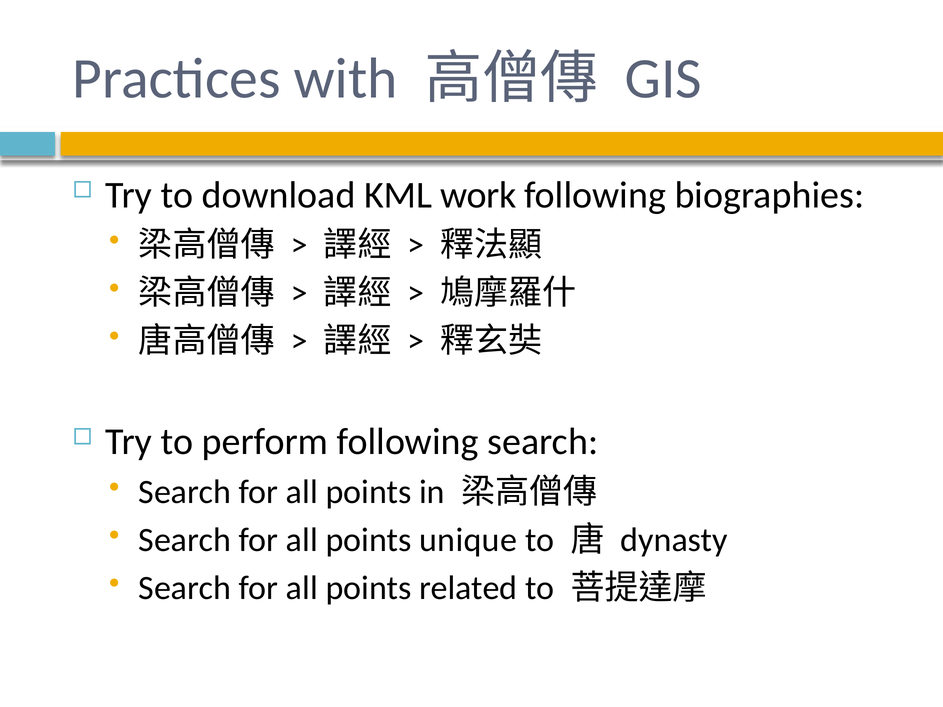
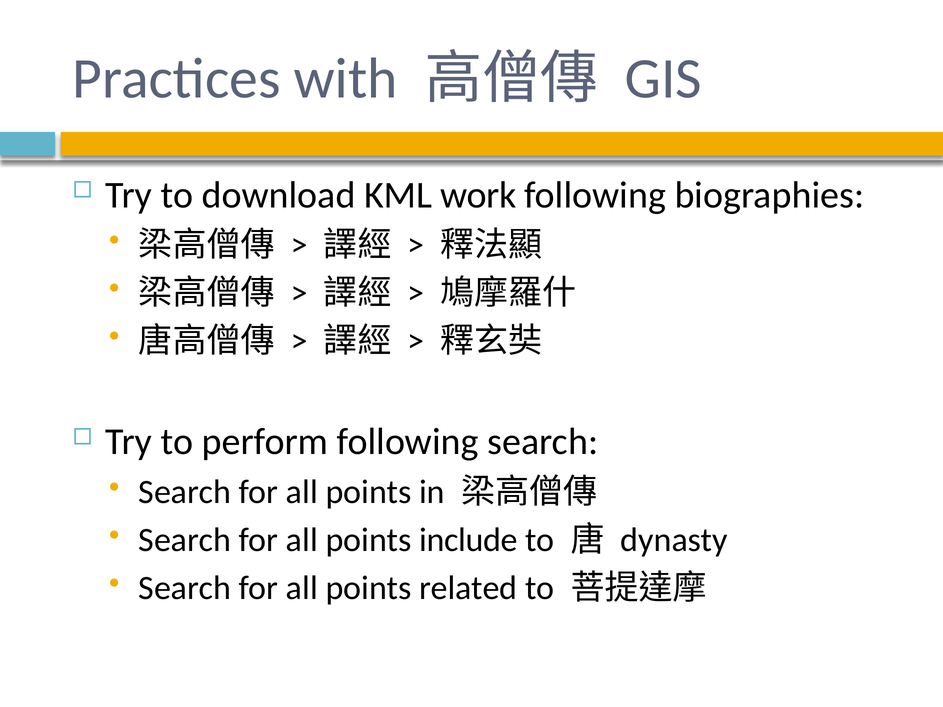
unique: unique -> include (468, 540)
